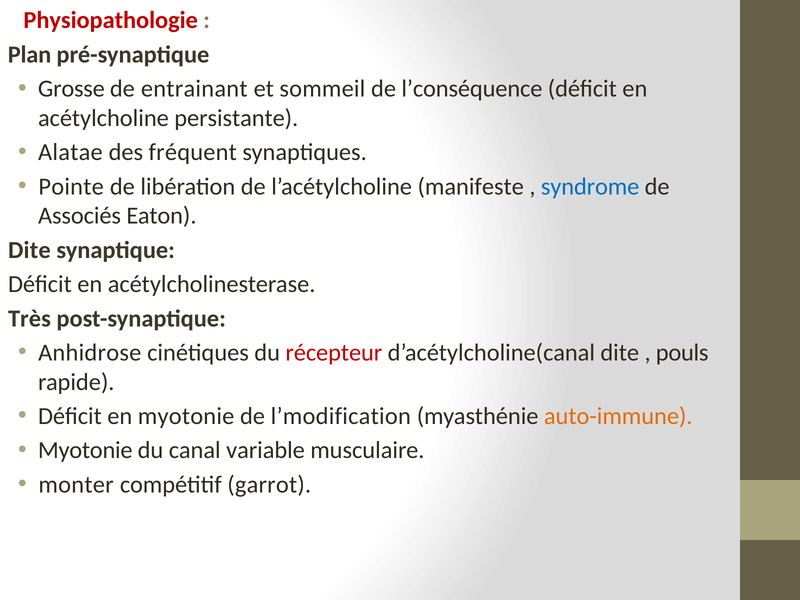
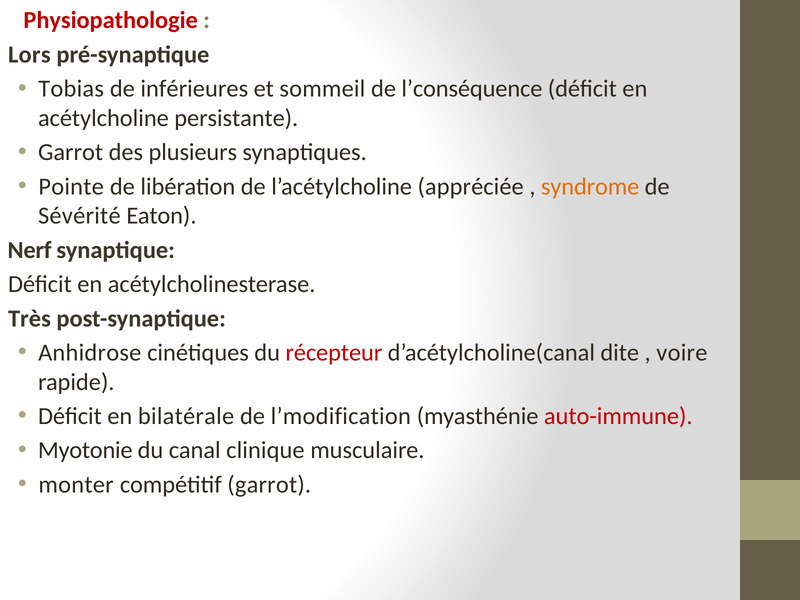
Plan: Plan -> Lors (29, 55)
Grosse: Grosse -> Tobias (71, 89)
entrainant: entrainant -> inférieures (194, 89)
Alatae: Alatae -> Garrot (71, 152)
fréquent: fréquent -> plusieurs (193, 152)
manifeste: manifeste -> appréciée (471, 187)
syndrome colour: blue -> orange (590, 187)
Associés: Associés -> Sévérité (79, 216)
Dite: Dite -> Nerf (30, 250)
pouls: pouls -> voire (682, 353)
en myotonie: myotonie -> bilatérale (186, 416)
auto-immune colour: orange -> red (618, 416)
variable: variable -> clinique (265, 450)
